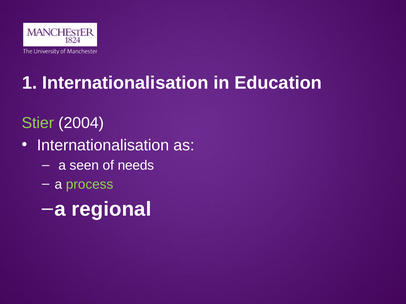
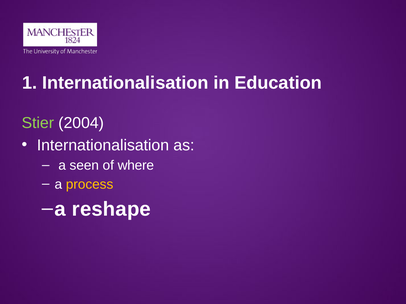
needs: needs -> where (136, 166)
process colour: light green -> yellow (90, 185)
regional: regional -> reshape (111, 209)
